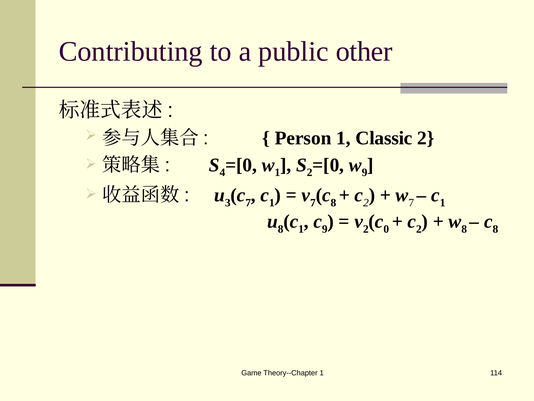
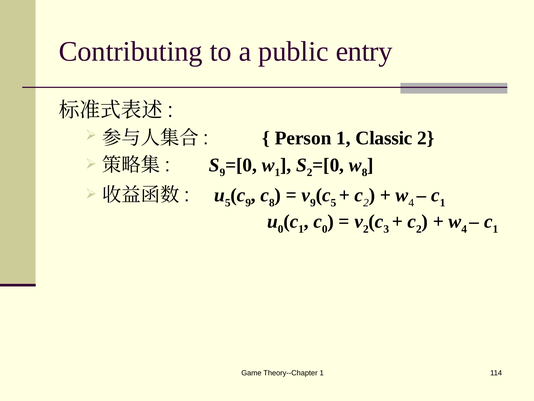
other: other -> entry (364, 52)
4: 4 -> 9 (222, 172)
9: 9 -> 8 (365, 172)
3: 3 -> 5 (228, 202)
7: 7 -> 9 (248, 202)
1: 1 -> 8 (272, 202)
7: 7 -> 9 (313, 202)
8: 8 -> 5 (333, 202)
7: 7 -> 4 (411, 202)
8: 8 -> 0 (281, 229)
9: 9 -> 0 (325, 229)
0: 0 -> 3 (386, 229)
8: 8 -> 4 (464, 229)
8: 8 -> 1 (495, 229)
